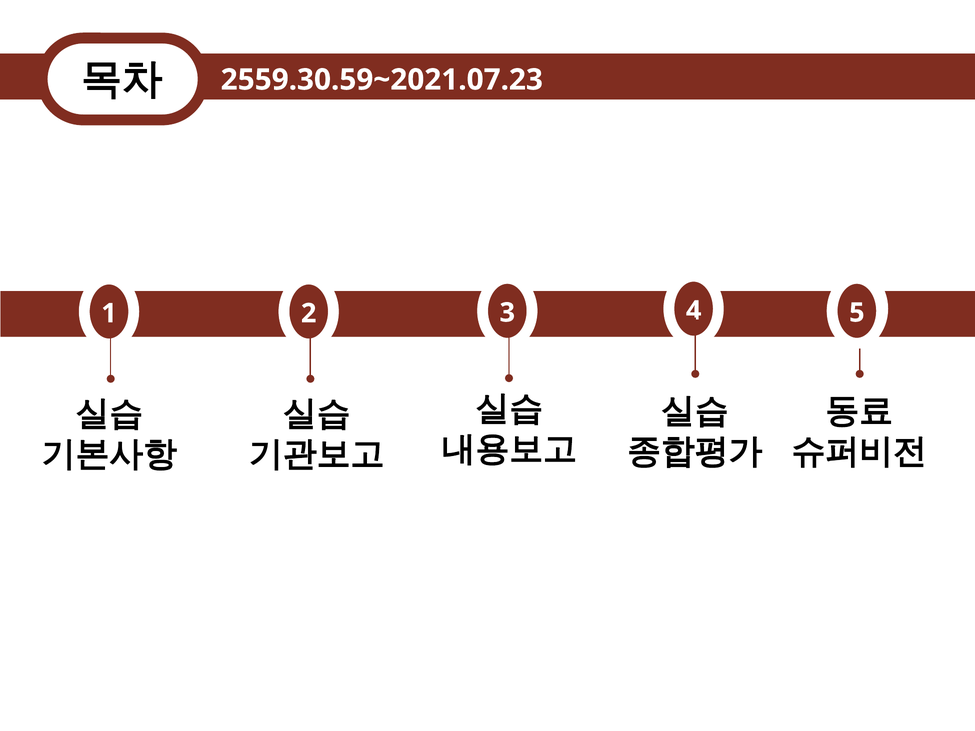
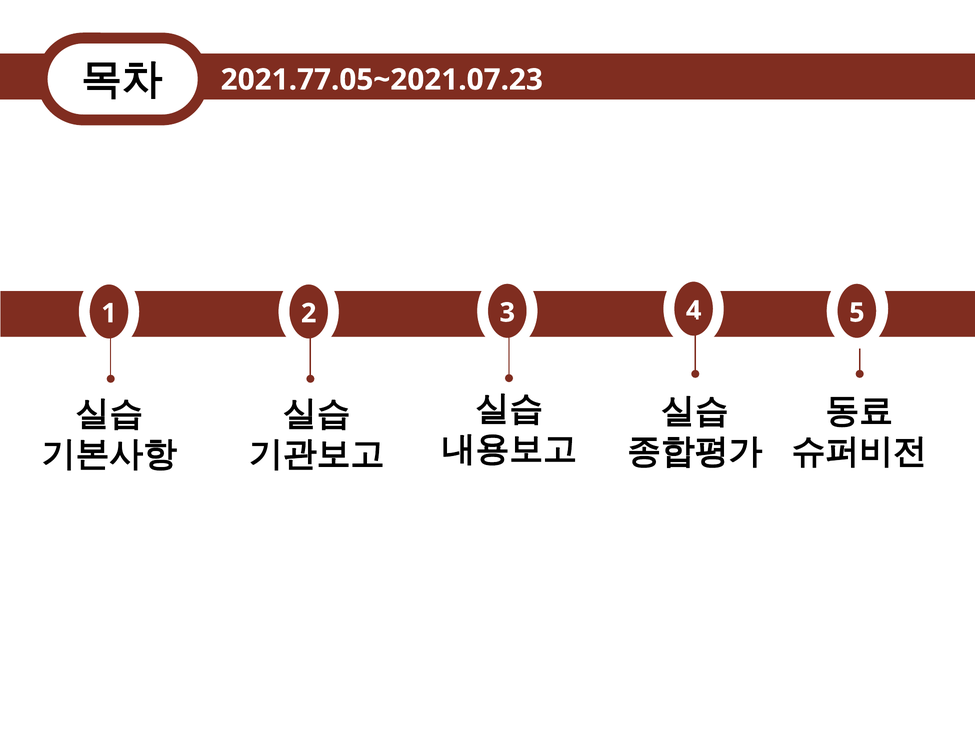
2559.30.59~2021.07.23: 2559.30.59~2021.07.23 -> 2021.77.05~2021.07.23 (382, 80)
